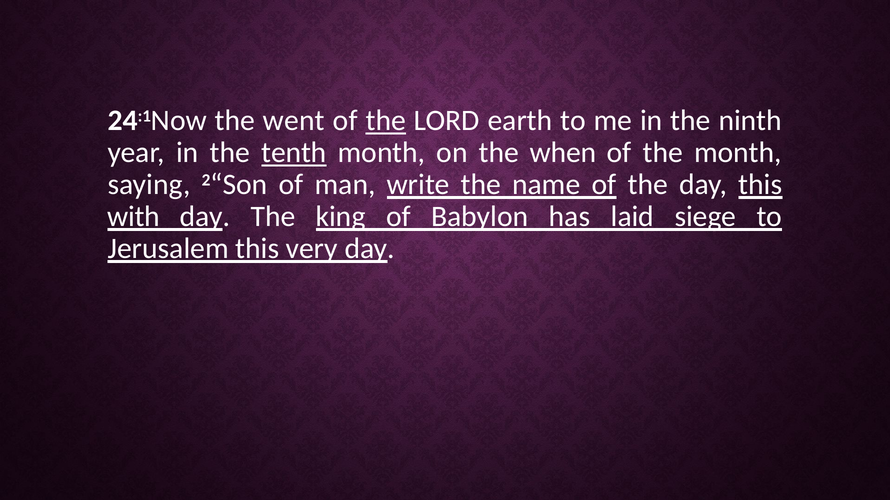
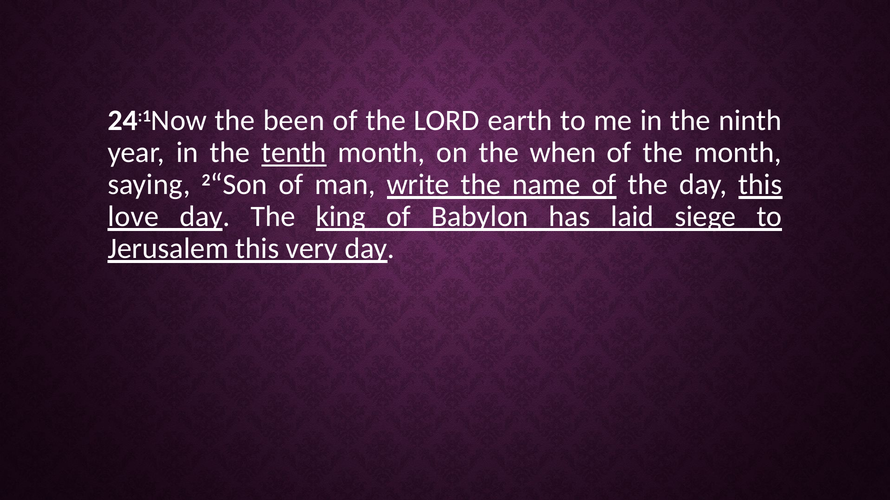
went: went -> been (294, 121)
the underline: present -> none (386, 121)
with: with -> love (133, 217)
